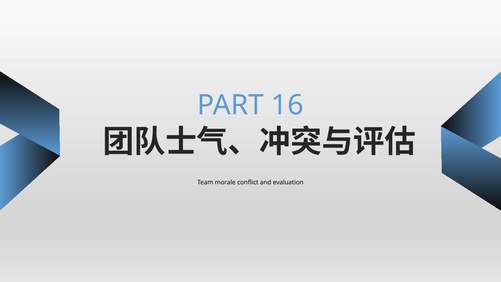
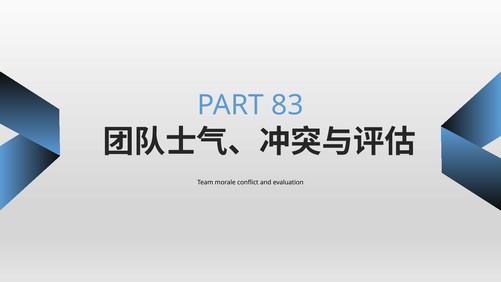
16: 16 -> 83 (287, 105)
